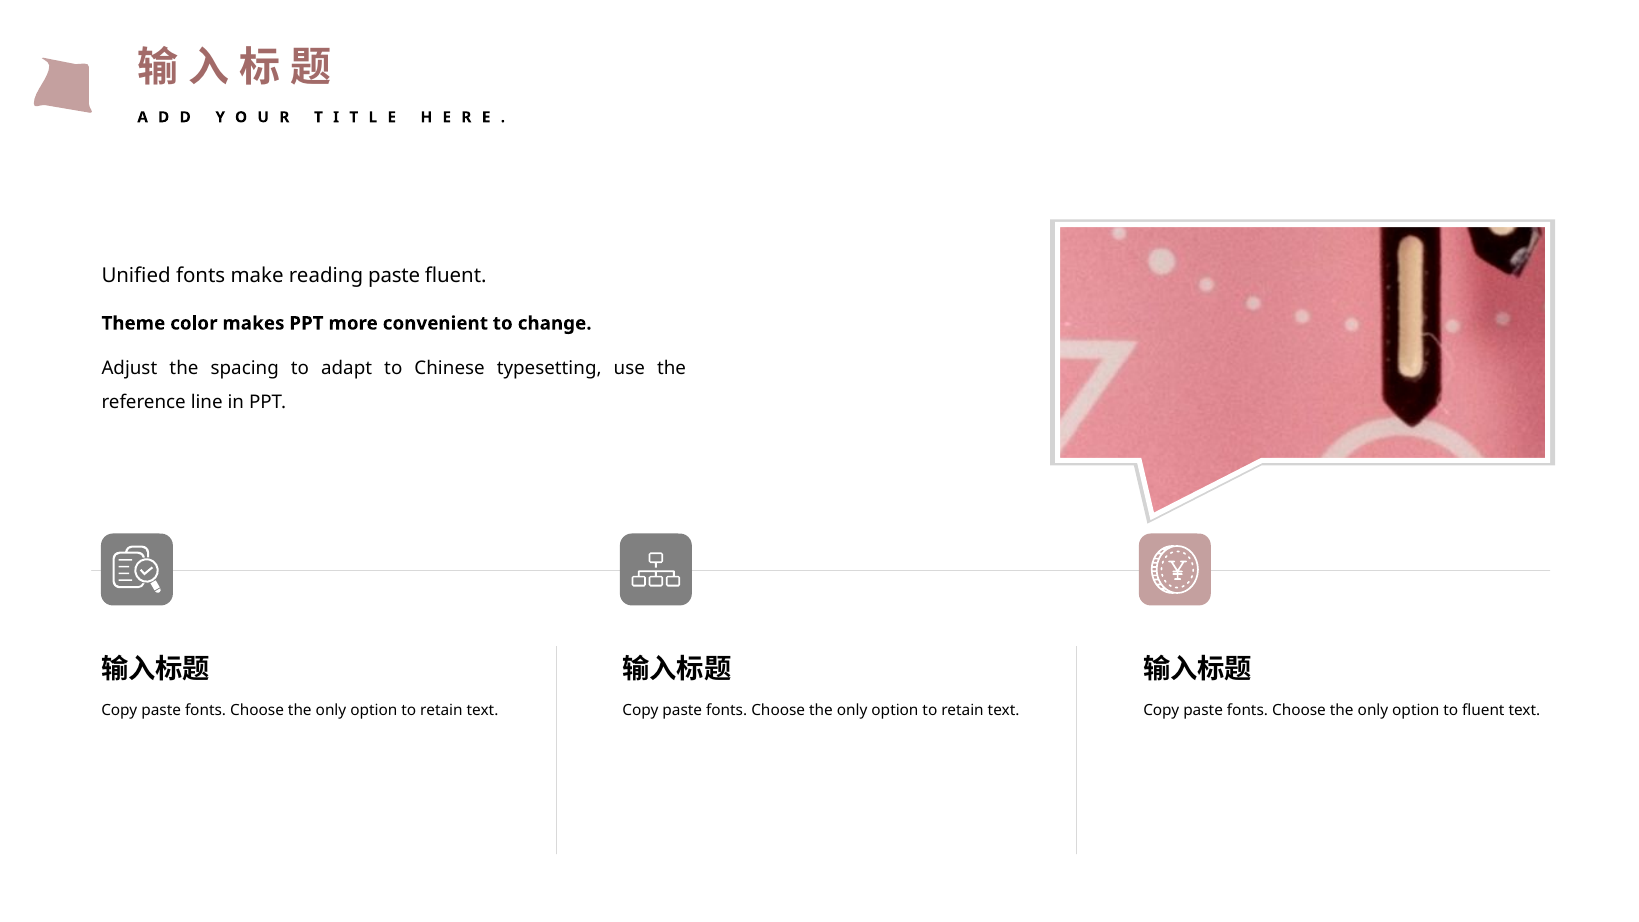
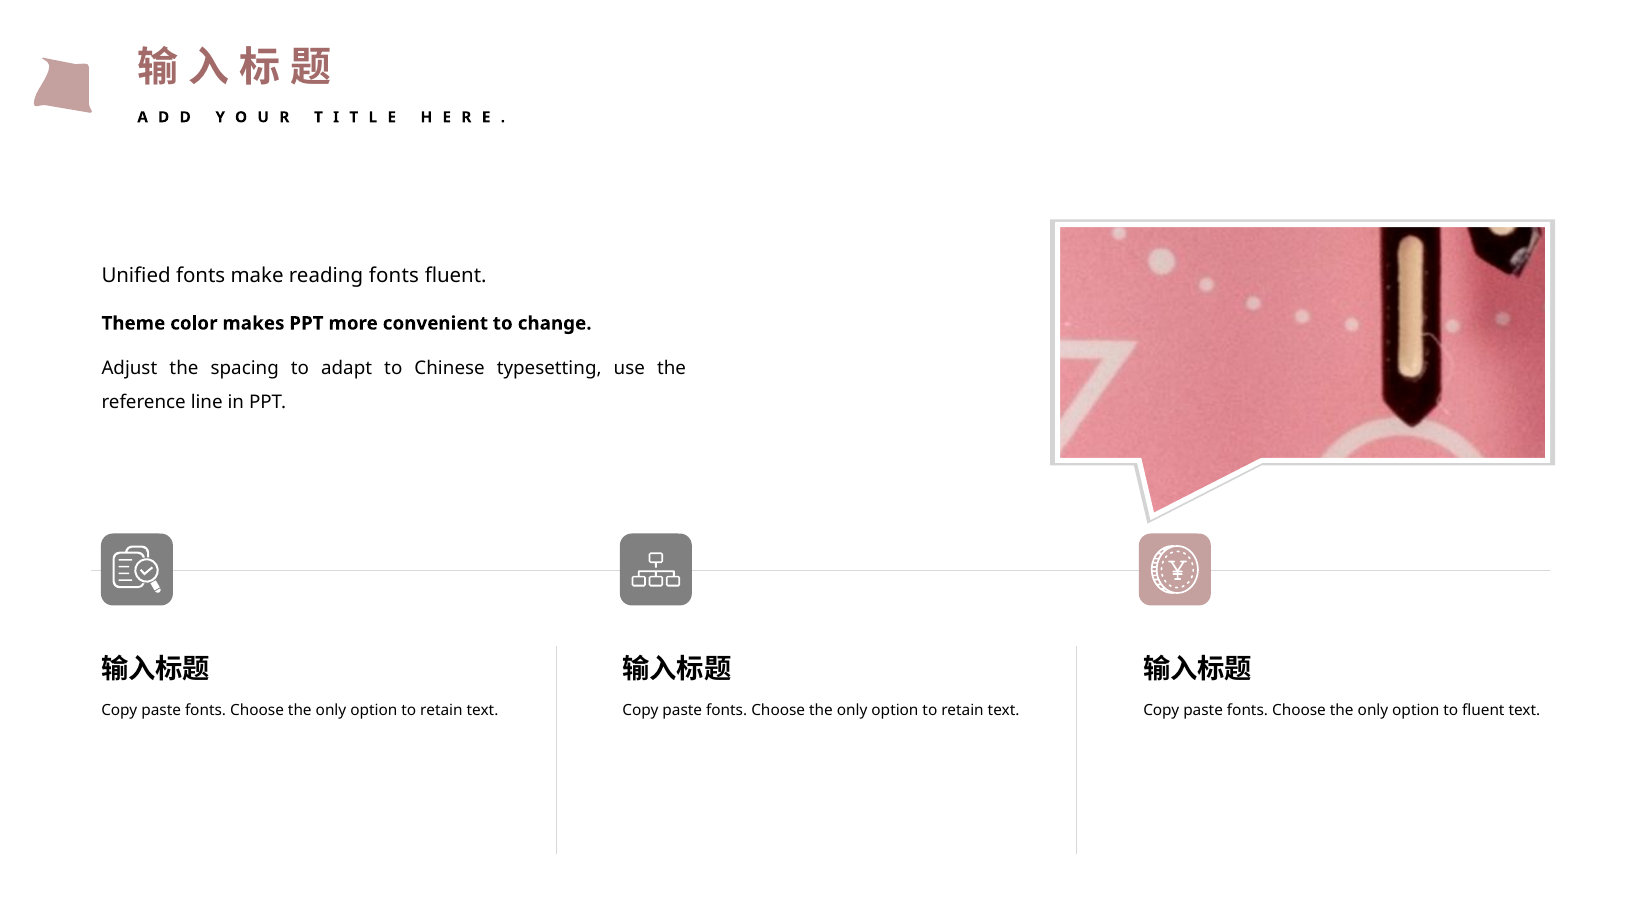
reading paste: paste -> fonts (394, 276)
